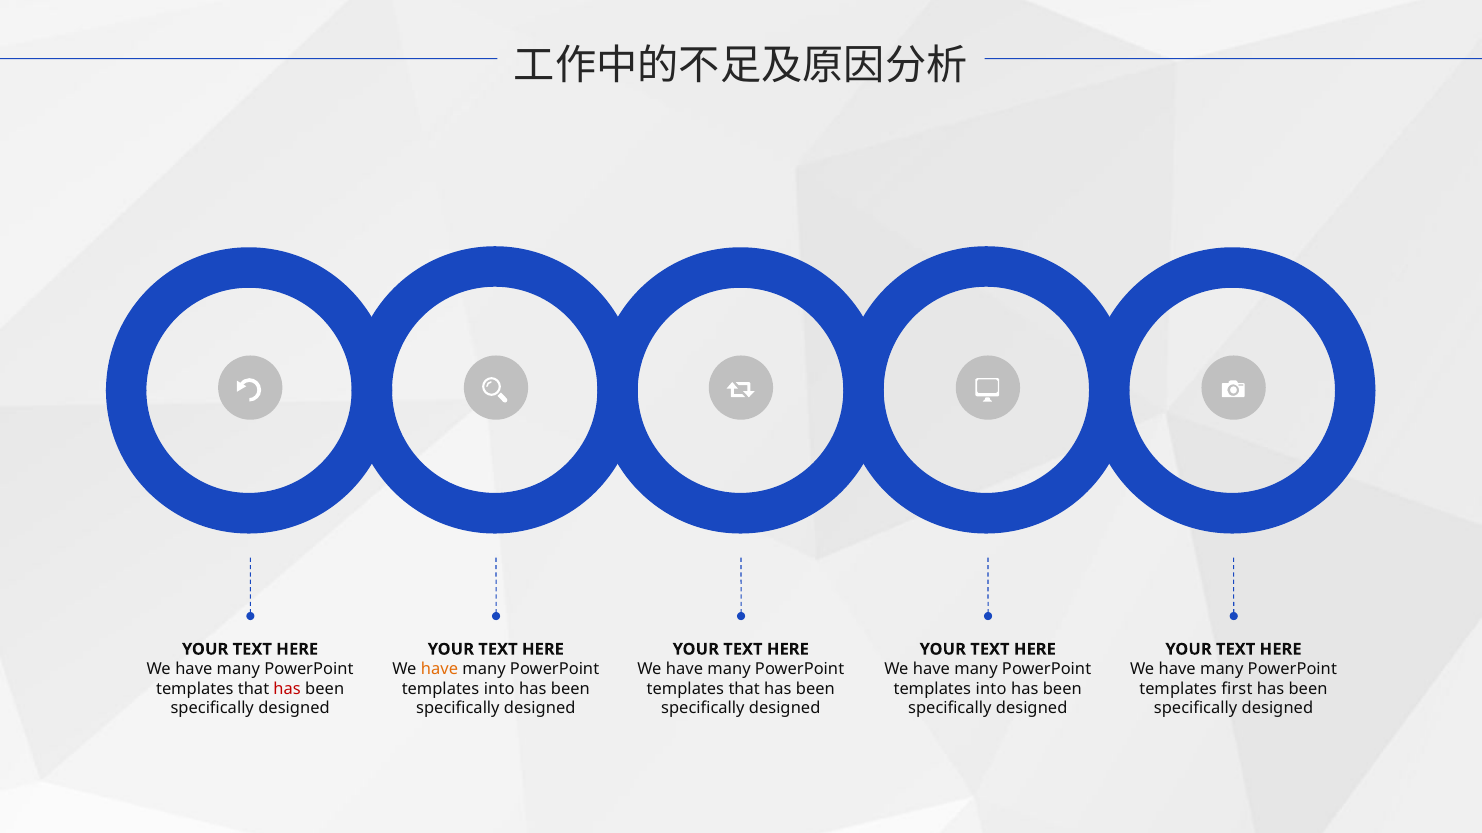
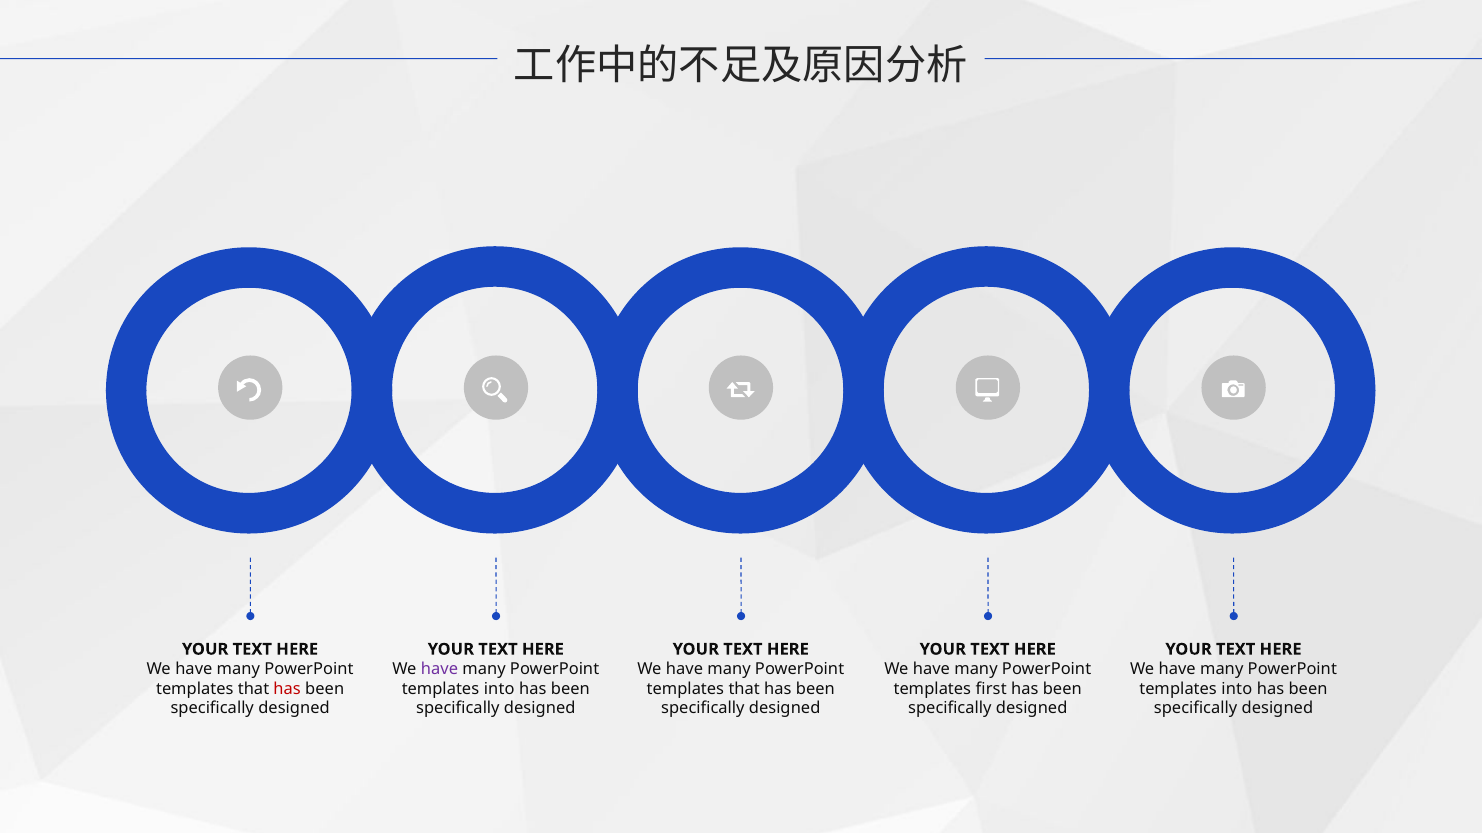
have colour: orange -> purple (440, 669)
into: into -> first (991, 689)
first: first -> into (1237, 689)
